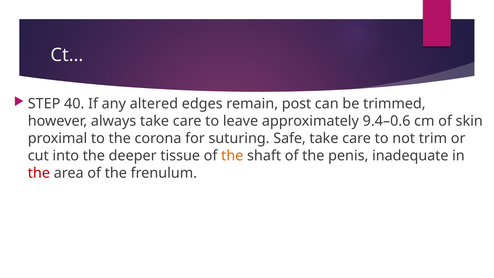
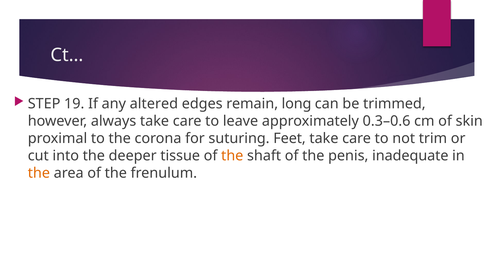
40: 40 -> 19 (74, 104)
post: post -> long (297, 104)
9.4–0.6: 9.4–0.6 -> 0.3–0.6 (387, 121)
Safe: Safe -> Feet (290, 138)
the colour: red -> orange (39, 173)
